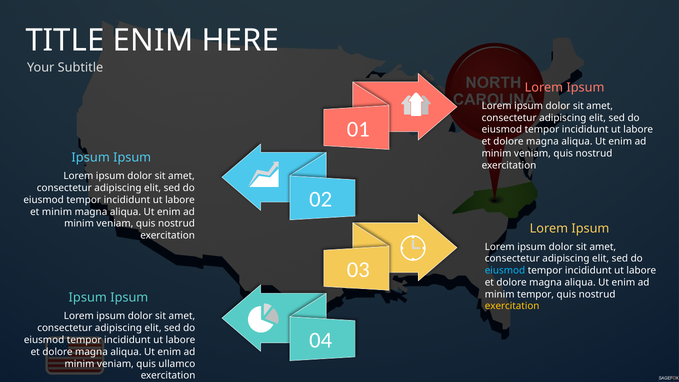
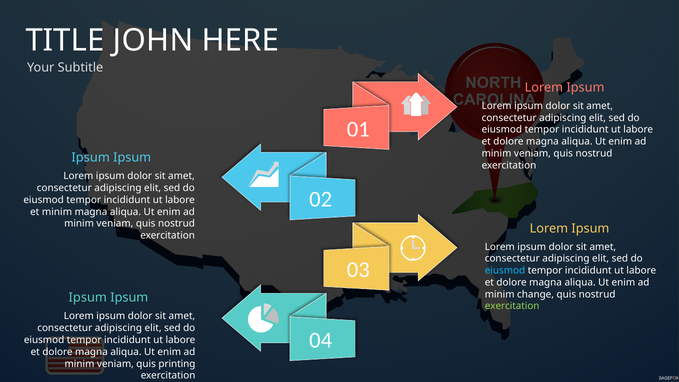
TITLE ENIM: ENIM -> JOHN (153, 40)
minim tempor: tempor -> change (536, 294)
exercitation colour: yellow -> light green (512, 306)
ullamco: ullamco -> printing (177, 364)
